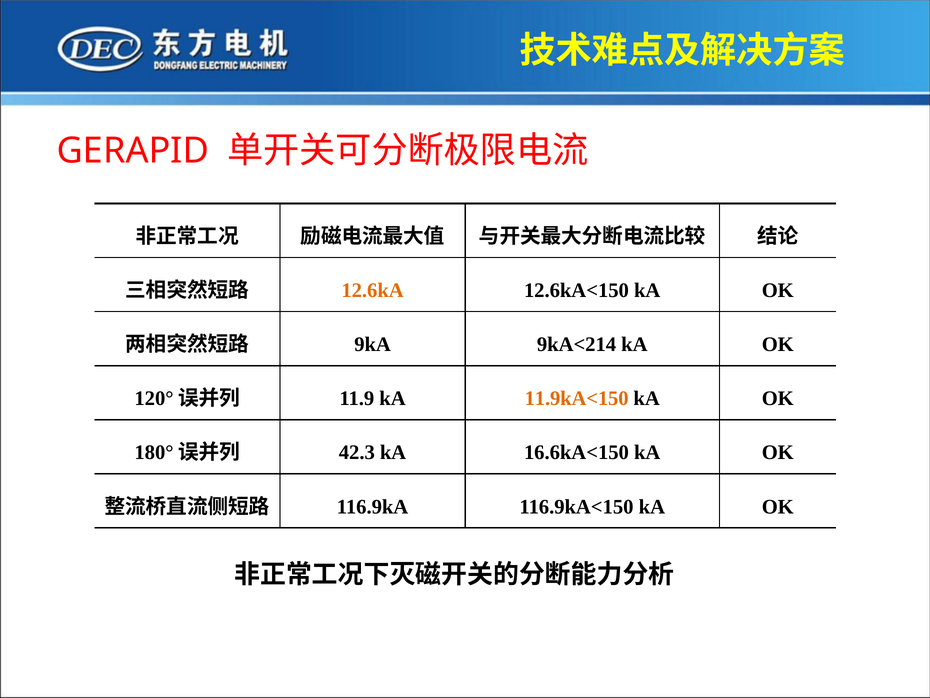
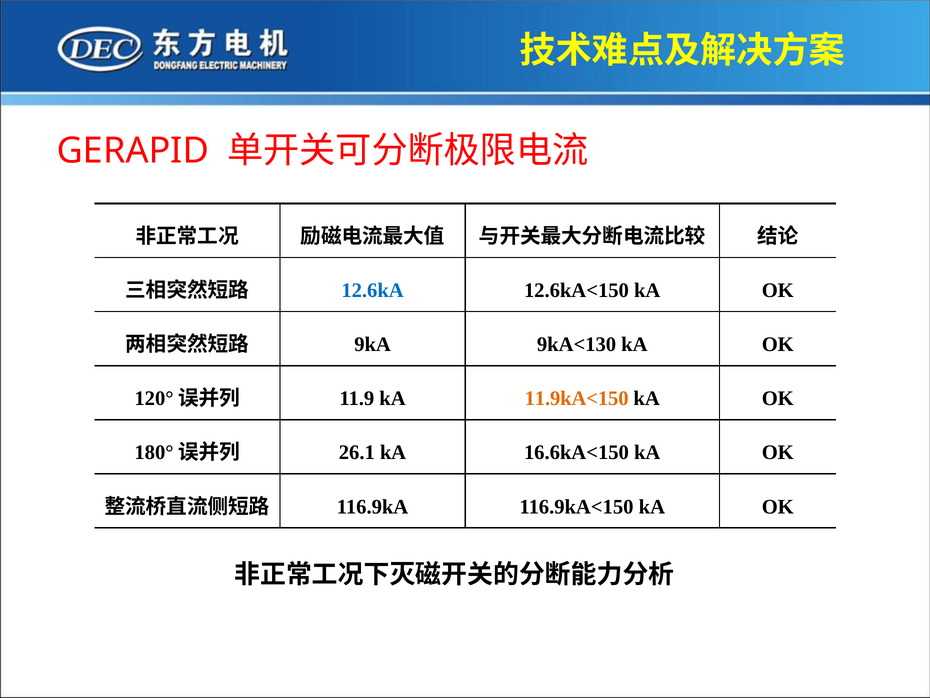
12.6kA colour: orange -> blue (373, 290)
9kA<214: 9kA<214 -> 9kA<130 (577, 344)
42.3: 42.3 -> 26.1 (357, 452)
